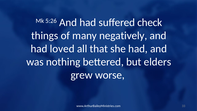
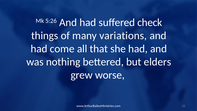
negatively: negatively -> variations (123, 36)
loved: loved -> come (62, 49)
